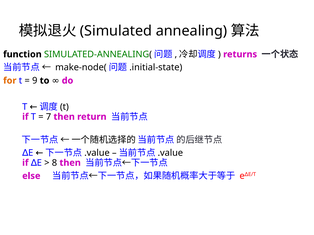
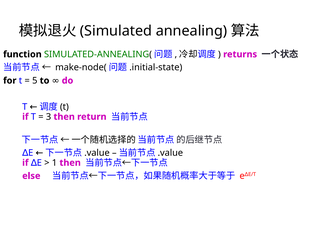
for colour: orange -> black (10, 81)
9: 9 -> 5 (35, 81)
7: 7 -> 3 (49, 117)
8: 8 -> 1 (54, 163)
